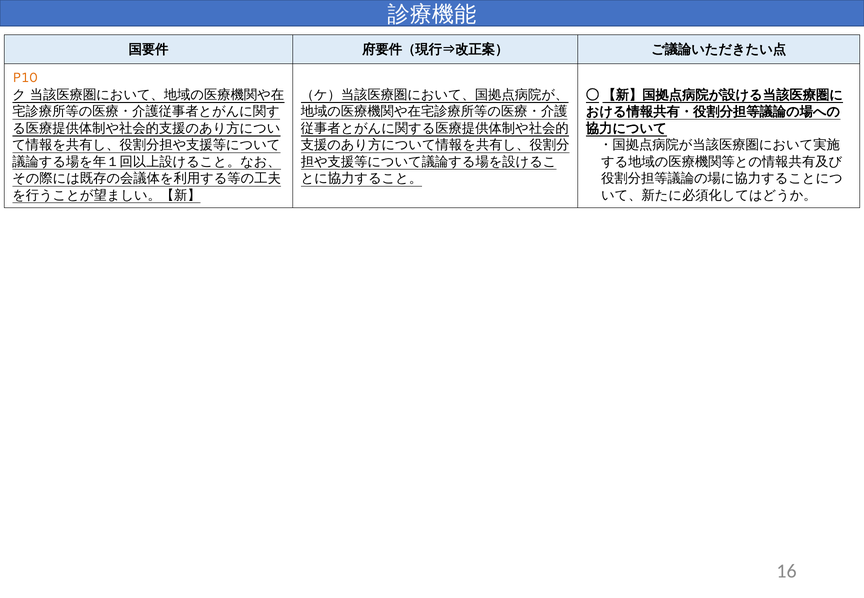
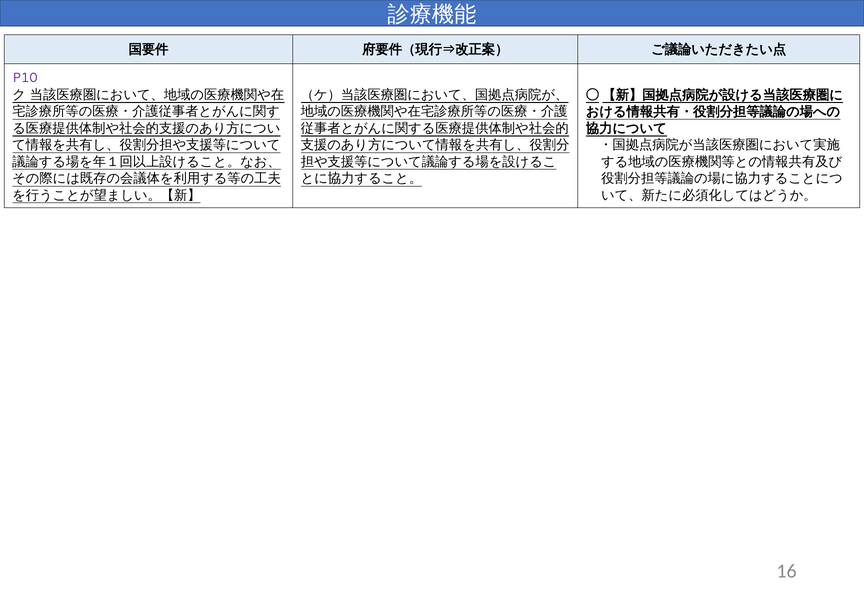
P10 colour: orange -> purple (25, 78)
